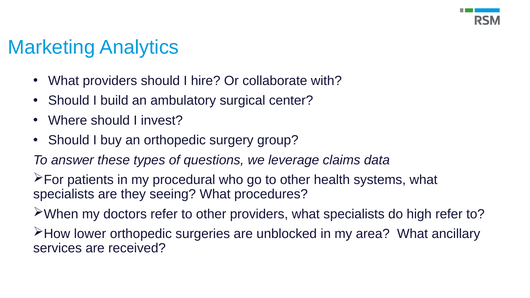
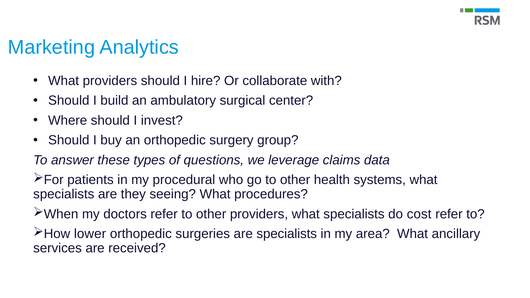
high: high -> cost (419, 214)
are unblocked: unblocked -> specialists (287, 234)
